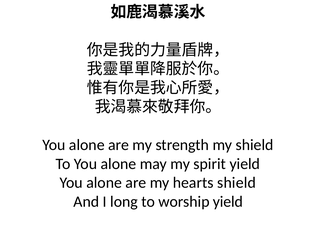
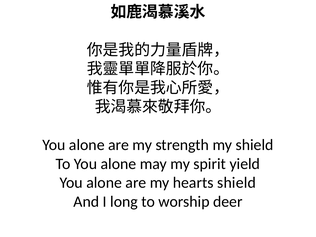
worship yield: yield -> deer (228, 202)
